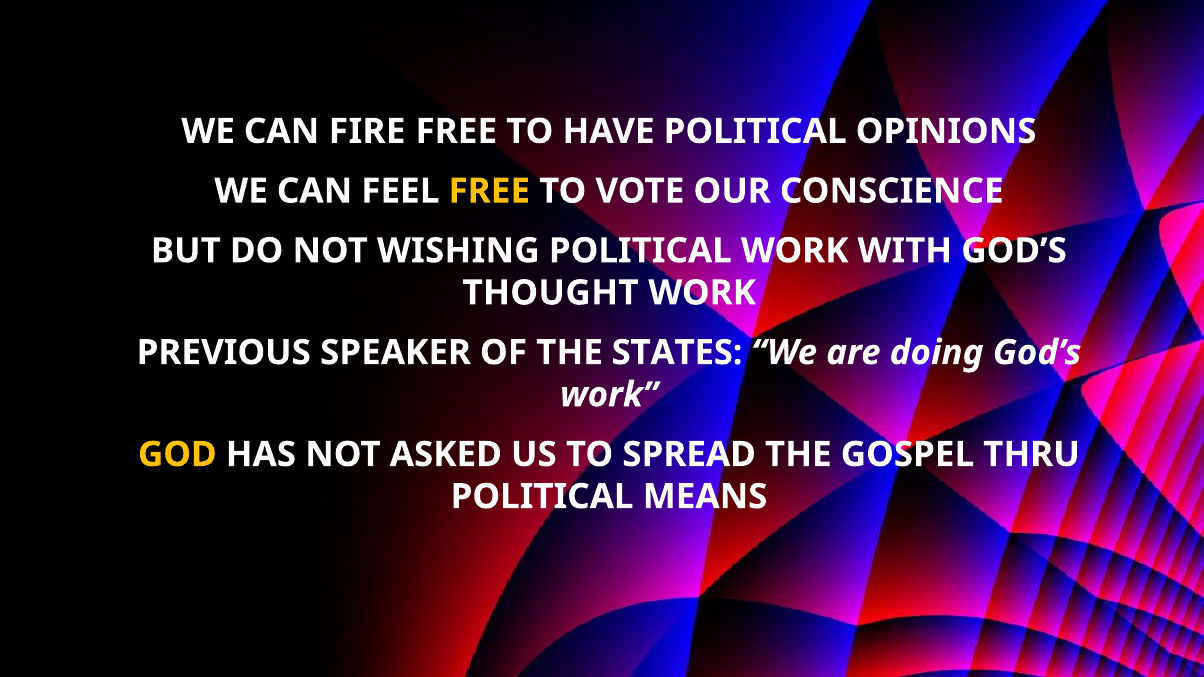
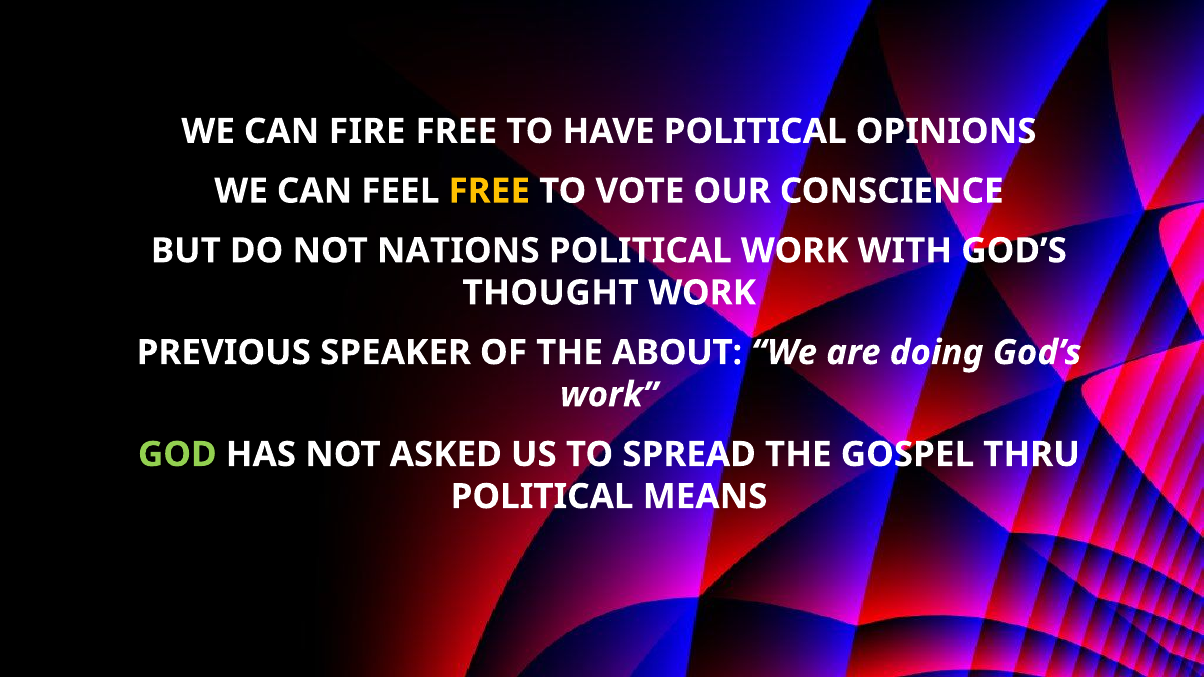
WISHING: WISHING -> NATIONS (458, 251)
STATES: STATES -> ABOUT (677, 353)
GOD colour: yellow -> light green (177, 455)
